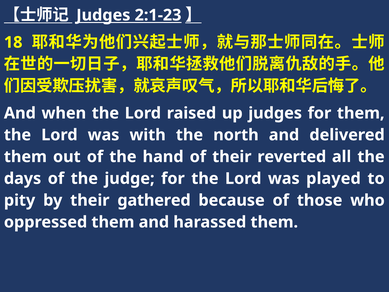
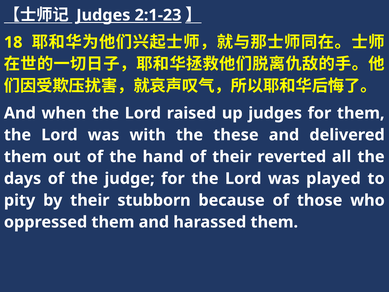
north: north -> these (236, 135)
gathered: gathered -> stubborn (154, 200)
